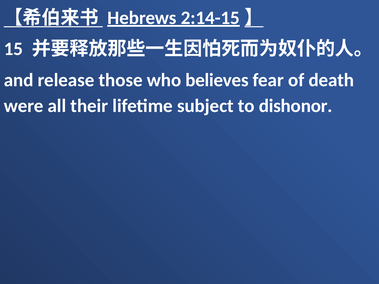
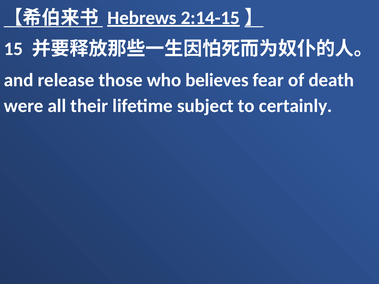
dishonor: dishonor -> certainly (296, 106)
